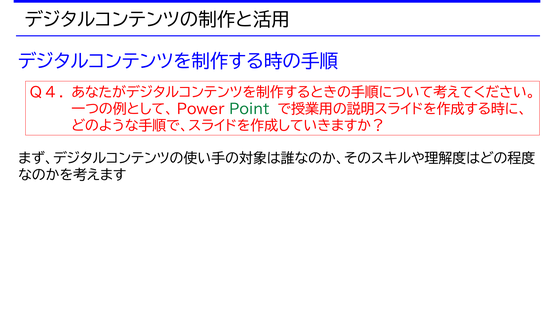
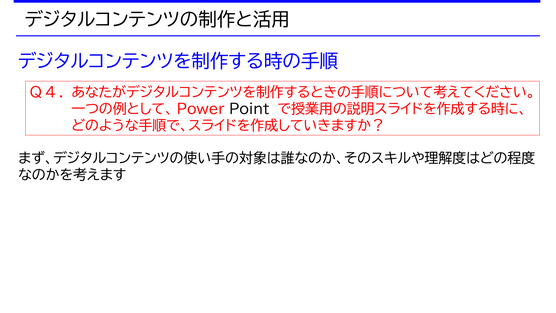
Point colour: green -> black (249, 109)
